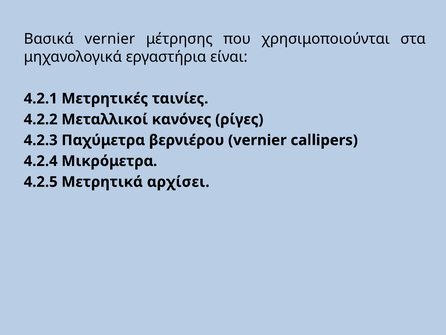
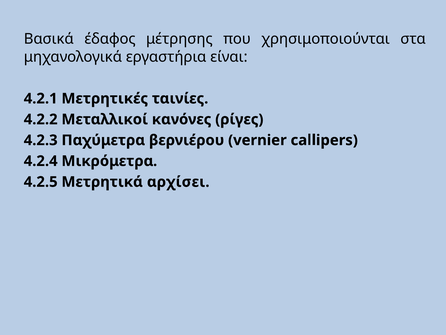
Βασικά vernier: vernier -> έδαφος (110, 39)
